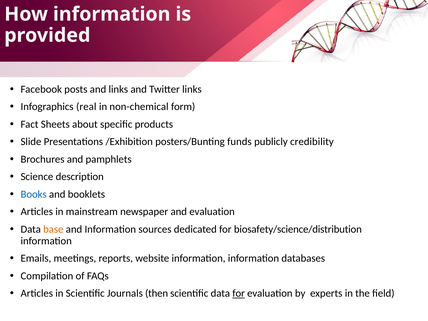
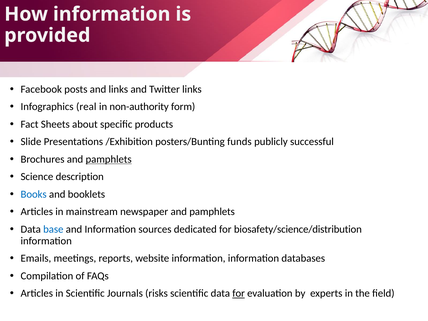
non-chemical: non-chemical -> non-authority (139, 107)
credibility: credibility -> successful (312, 142)
pamphlets underline: none -> present (109, 159)
newspaper and evaluation: evaluation -> pamphlets (212, 212)
base colour: orange -> blue (53, 229)
then: then -> risks (157, 293)
